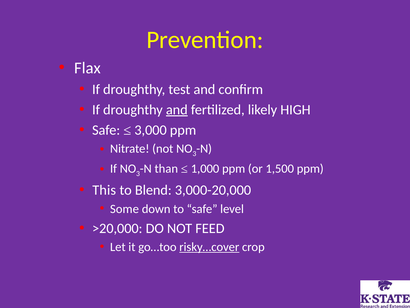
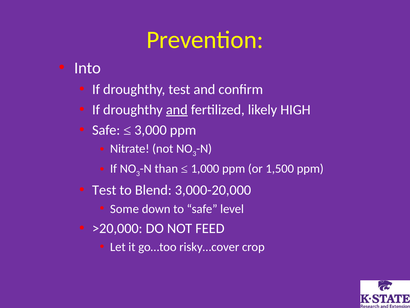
Flax: Flax -> Into (87, 68)
This: This -> Test (104, 190)
risky…cover underline: present -> none (209, 247)
